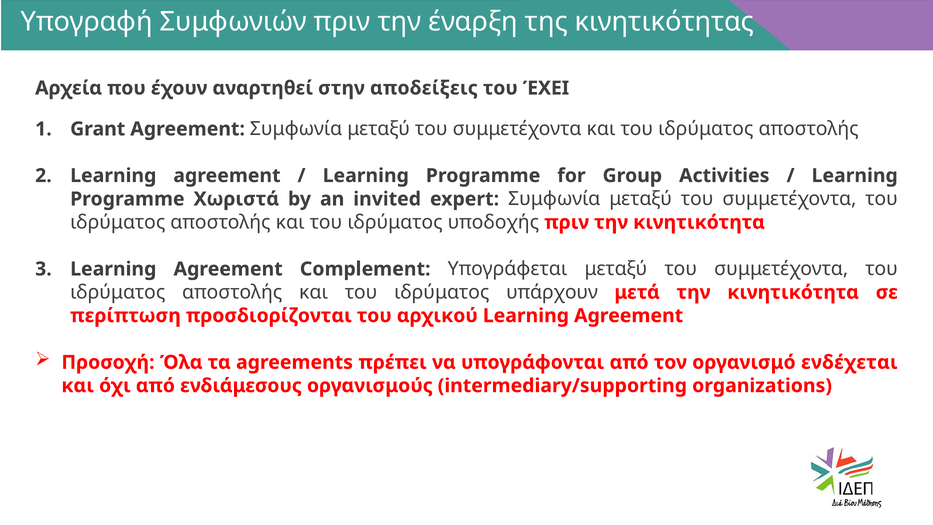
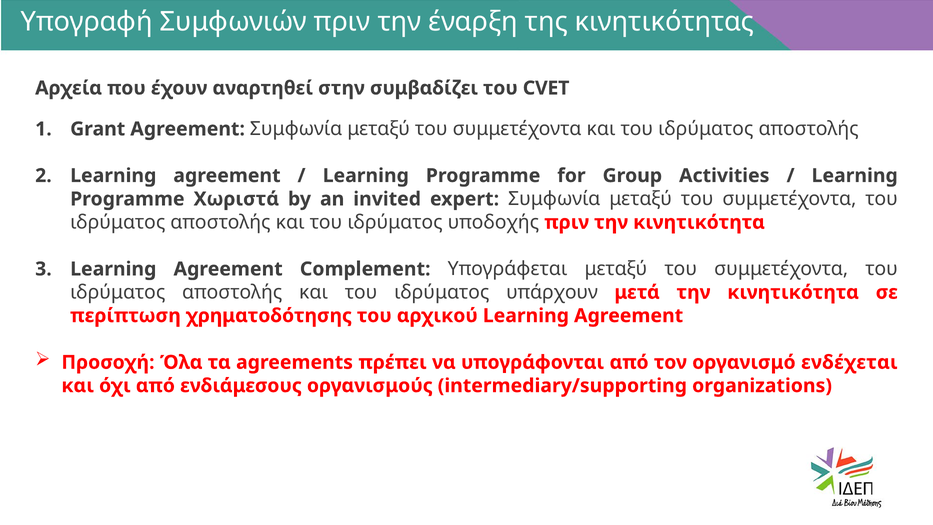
αποδείξεις: αποδείξεις -> συμβαδίζει (424, 88)
ΈΧΕΙ: ΈΧΕΙ -> CVET (546, 88)
προσδιορίζονται: προσδιορίζονται -> χρηματοδότησης (269, 316)
